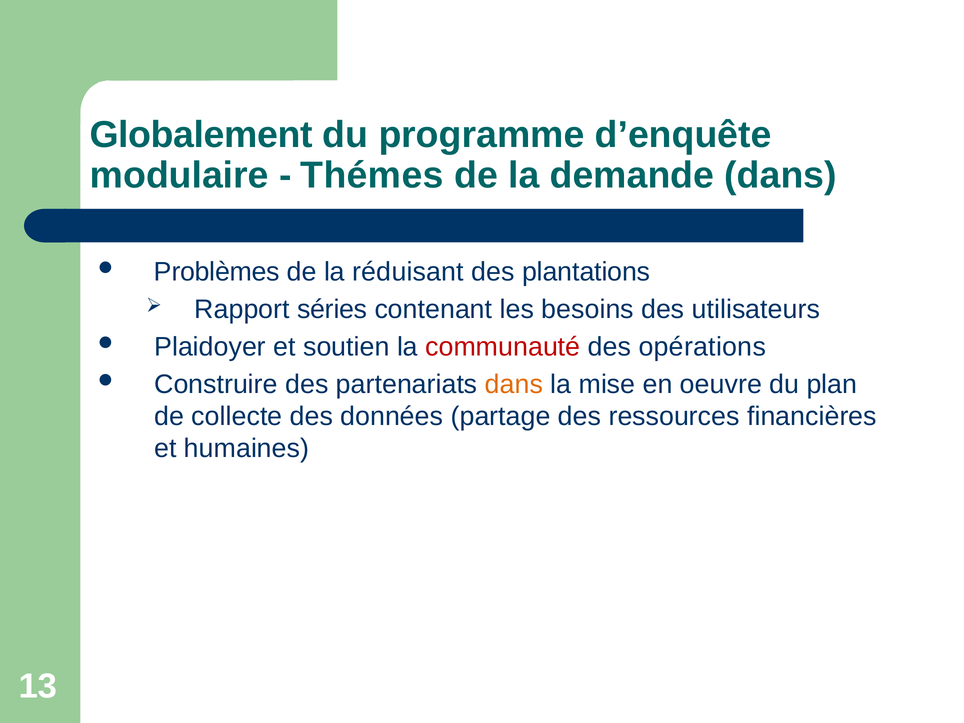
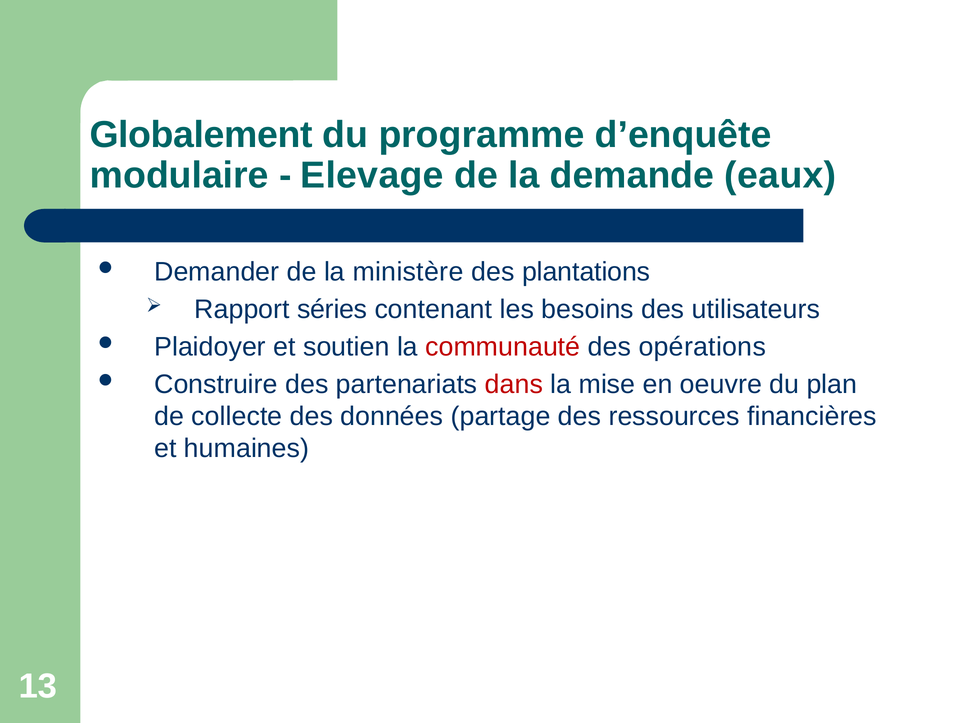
Thémes: Thémes -> Elevage (372, 176)
demande dans: dans -> eaux (780, 176)
Problèmes: Problèmes -> Demander (217, 272)
réduisant: réduisant -> ministère (408, 272)
dans colour: orange -> red (514, 384)
